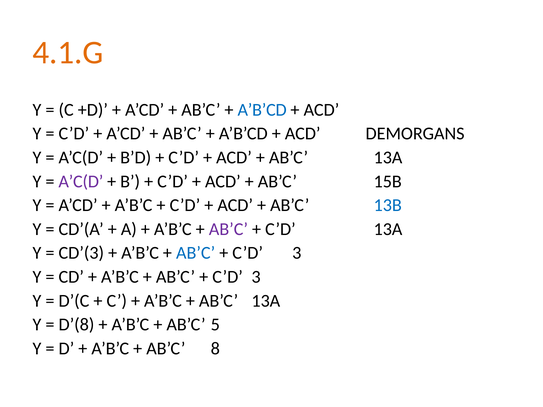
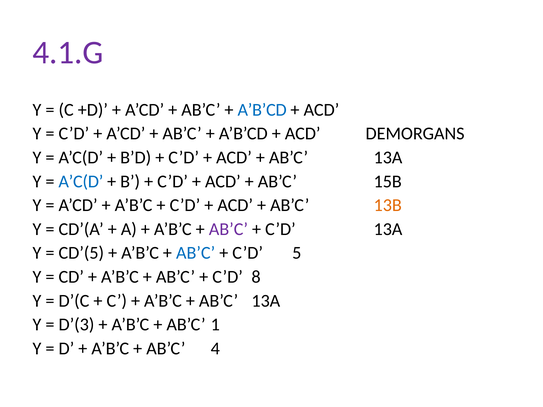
4.1.G colour: orange -> purple (68, 53)
A’C(D colour: purple -> blue (81, 182)
13B colour: blue -> orange (388, 205)
CD’(3: CD’(3 -> CD’(5 (81, 253)
3: 3 -> 5 (297, 253)
3: 3 -> 8 (256, 277)
D’(8: D’(8 -> D’(3 (76, 325)
5: 5 -> 1 (215, 325)
8: 8 -> 4 (215, 349)
